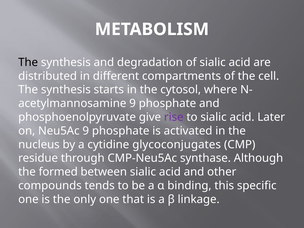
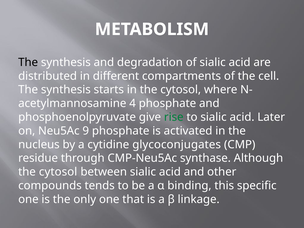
9: 9 -> 4 (133, 103)
rise colour: purple -> green (174, 117)
formed: formed -> cytosol (58, 172)
